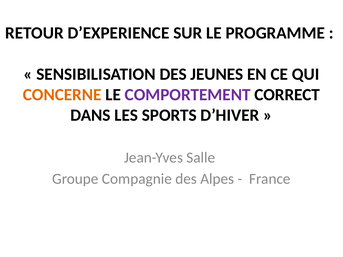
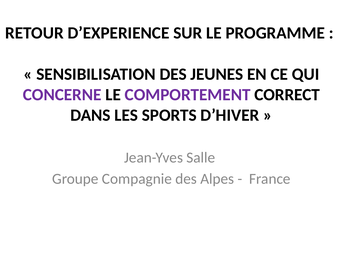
CONCERNE colour: orange -> purple (62, 95)
